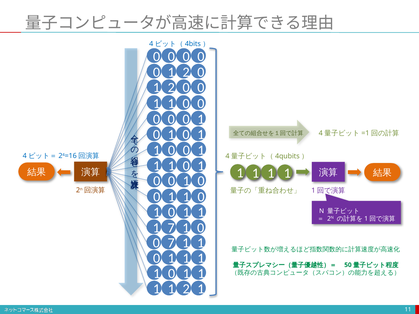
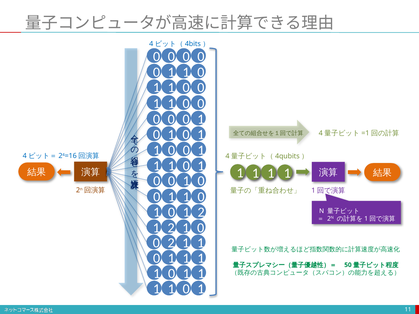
2: 2 -> 1 (186, 72)
2: 2 -> 1 (171, 88)
1: 1 -> 2 (201, 213)
7: 7 -> 2 (171, 228)
0 7: 7 -> 2 (171, 243)
2: 2 -> 0 (186, 289)
